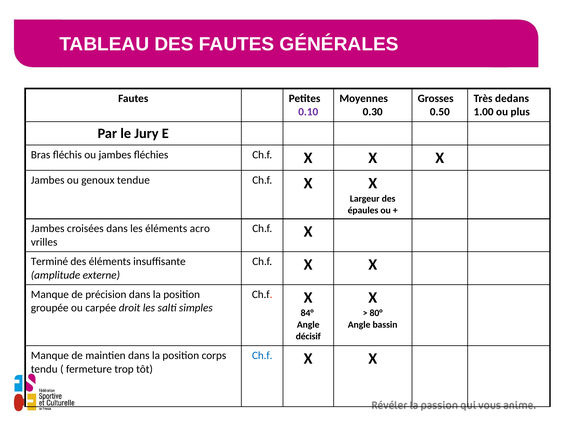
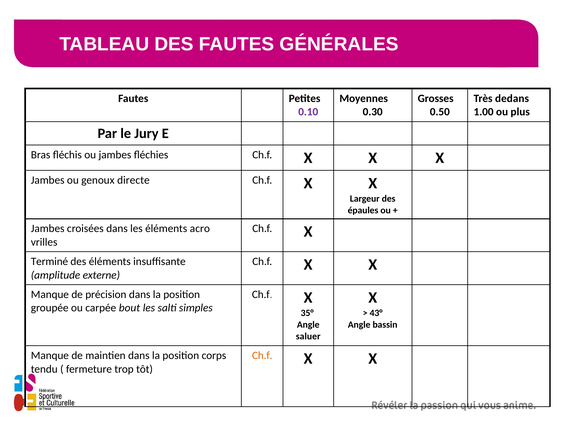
tendue: tendue -> directe (133, 180)
droit: droit -> bout (129, 308)
84°: 84° -> 35° (307, 313)
80°: 80° -> 43° (376, 313)
décisif: décisif -> saluer (308, 336)
Ch.f colour: blue -> orange (262, 355)
